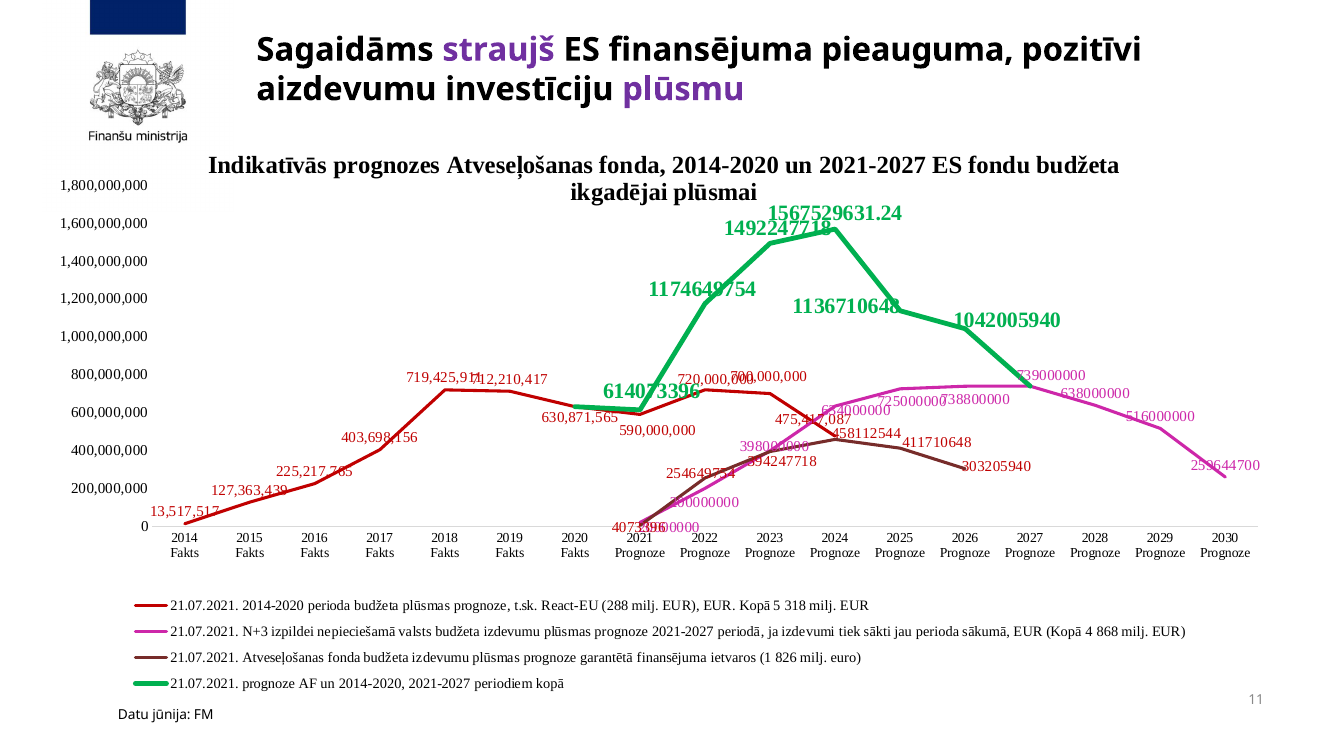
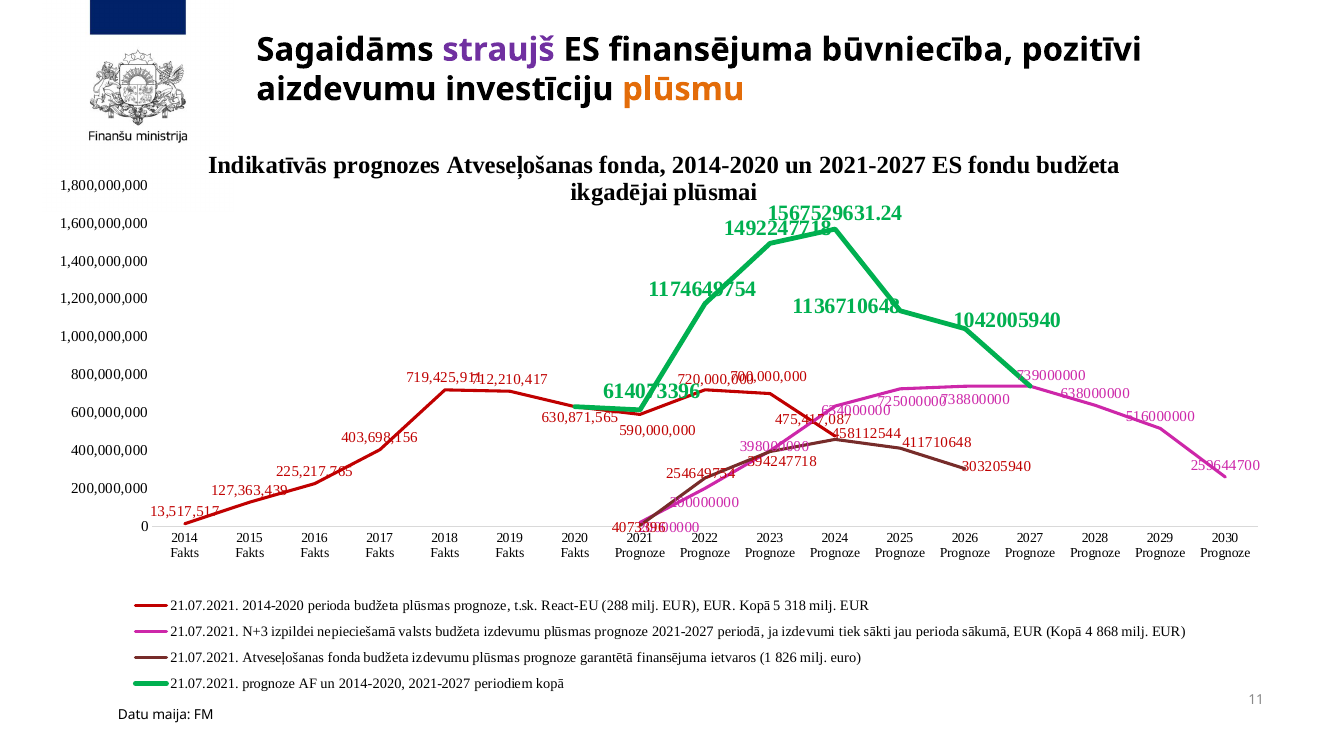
pieauguma: pieauguma -> būvniecība (917, 50)
plūsmu colour: purple -> orange (683, 89)
jūnija: jūnija -> maija (171, 715)
